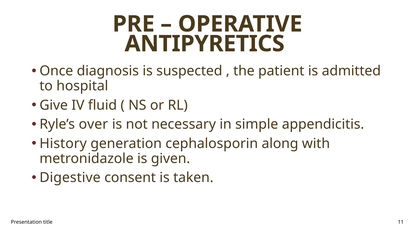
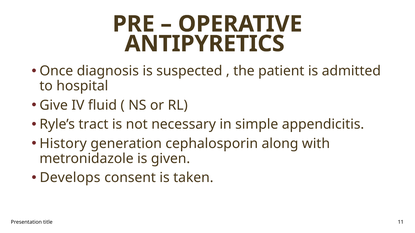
over: over -> tract (93, 125)
Digestive: Digestive -> Develops (70, 178)
